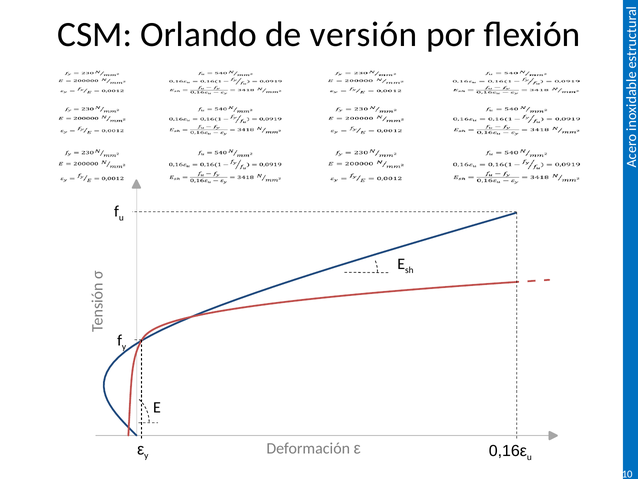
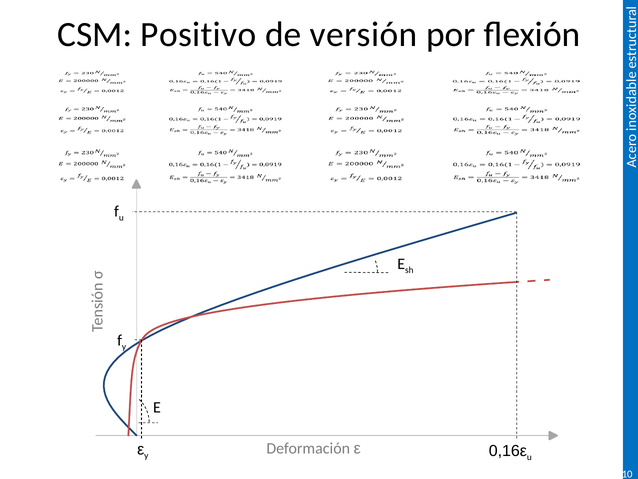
Orlando: Orlando -> Positivo (198, 35)
